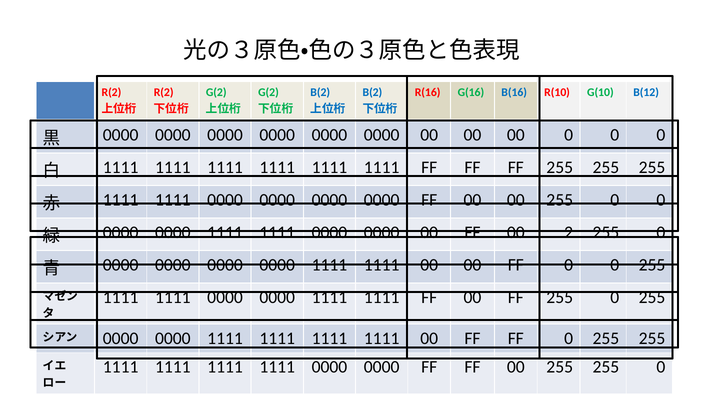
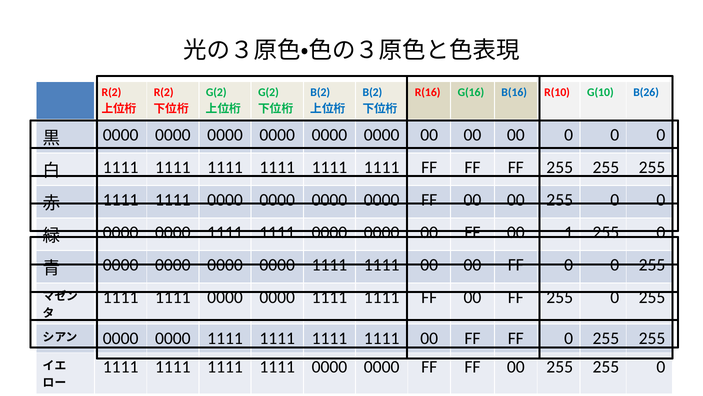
B(12: B(12 -> B(26 (646, 92)
2: 2 -> 1 (569, 232)
